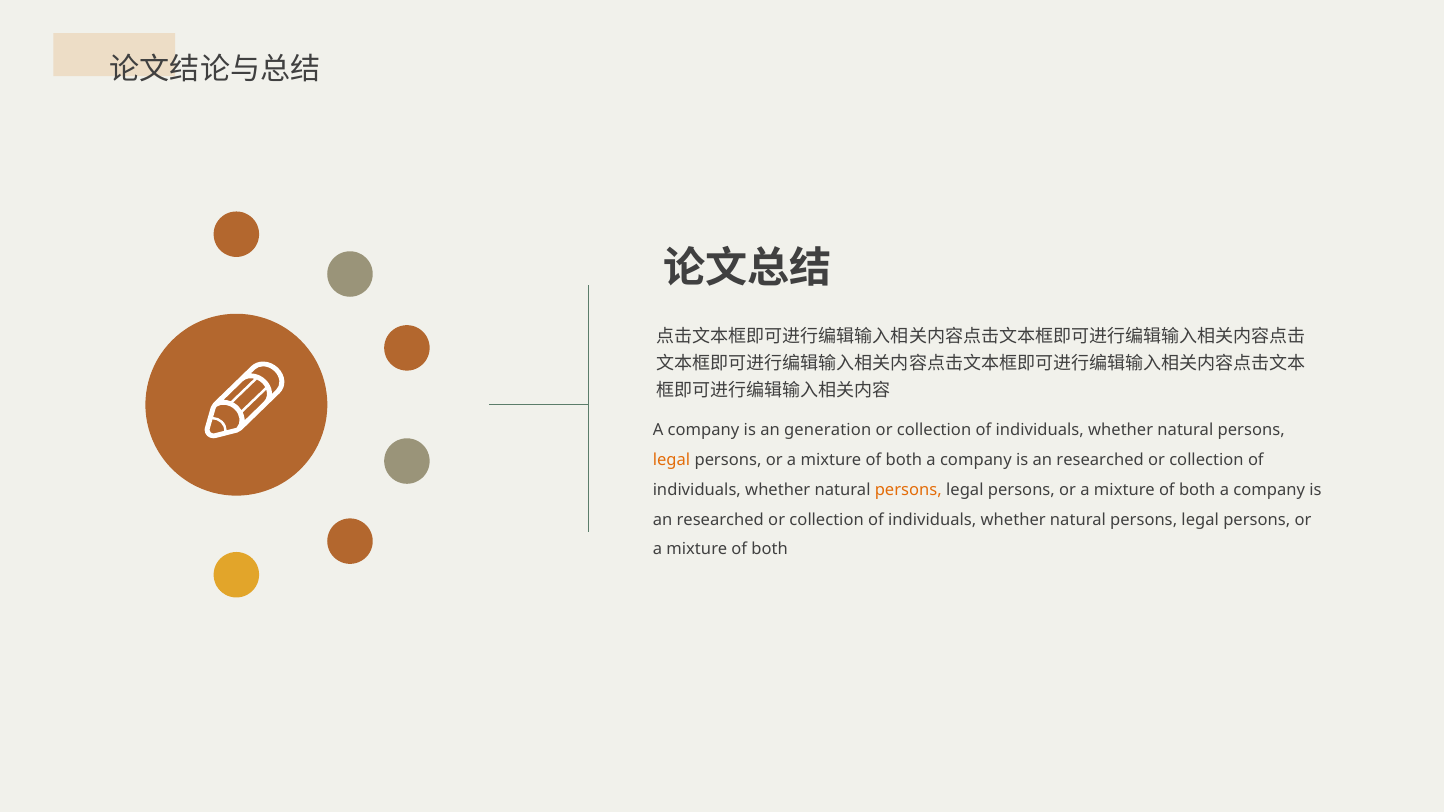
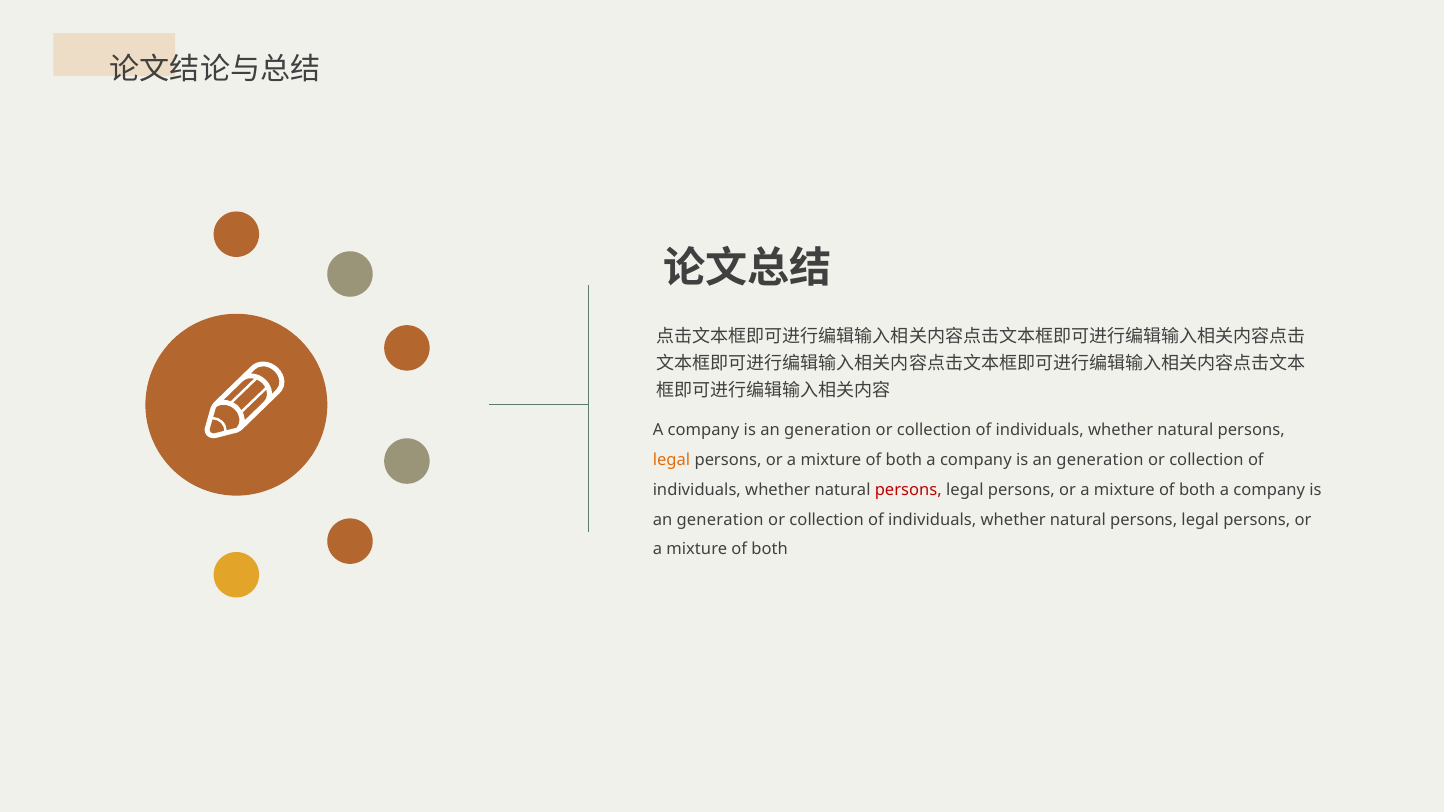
researched: researched -> generation (1100, 460)
persons colour: orange -> red (908, 490)
researched: researched -> generation (720, 520)
